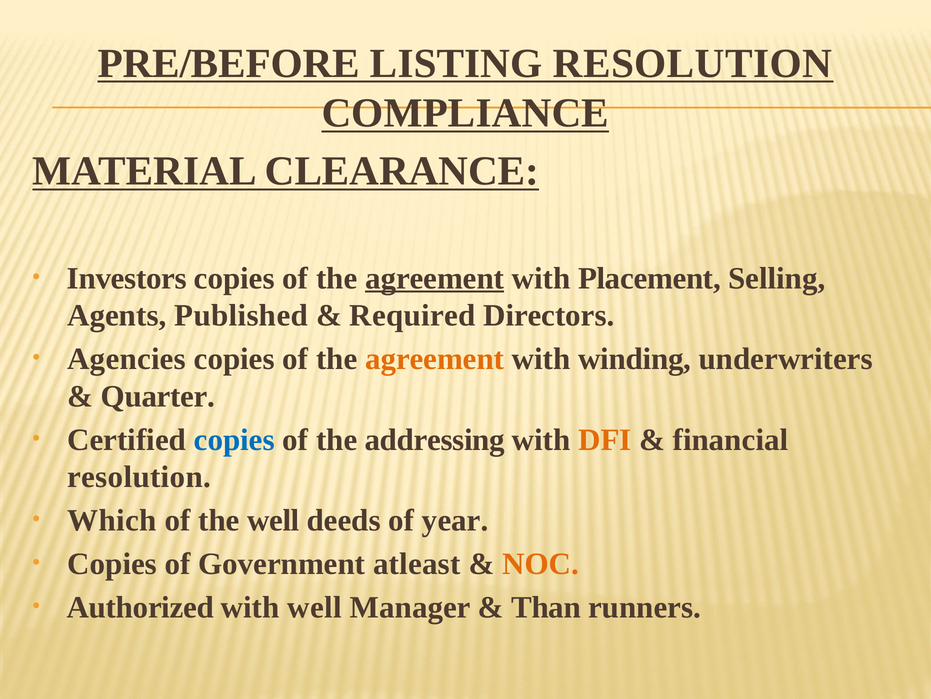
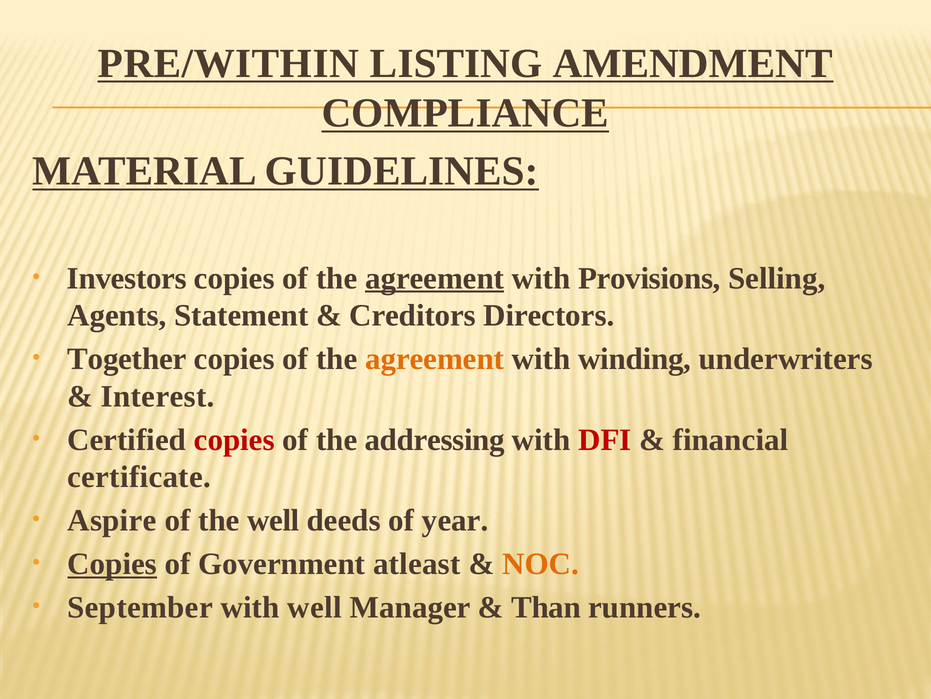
PRE/BEFORE: PRE/BEFORE -> PRE/WITHIN (228, 63)
LISTING RESOLUTION: RESOLUTION -> AMENDMENT (693, 63)
CLEARANCE: CLEARANCE -> GUIDELINES (402, 171)
Placement: Placement -> Provisions (649, 278)
Published: Published -> Statement (241, 315)
Required: Required -> Creditors (413, 315)
Agencies: Agencies -> Together (127, 359)
Quarter: Quarter -> Interest (158, 396)
copies colour: blue -> red (234, 439)
DFI colour: orange -> red (605, 439)
resolution: resolution -> certificate (139, 477)
Which: Which -> Aspire (112, 520)
Copies underline: none -> present (112, 563)
Authorized: Authorized -> September (140, 607)
